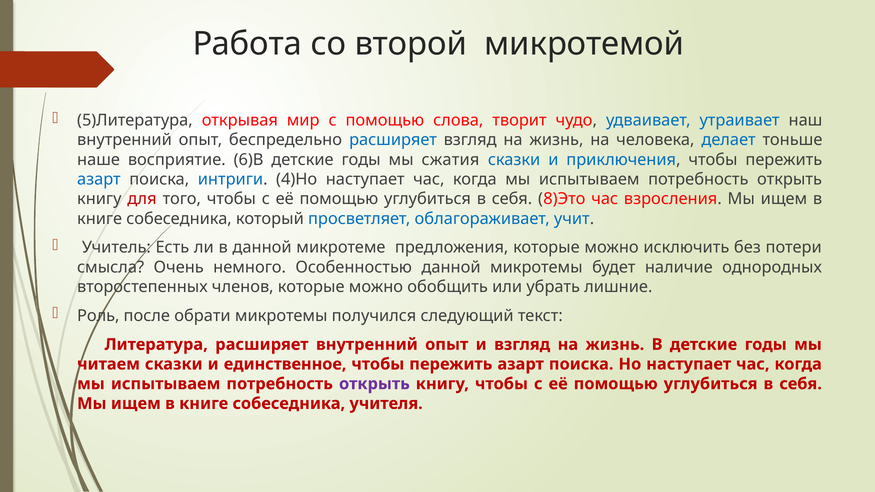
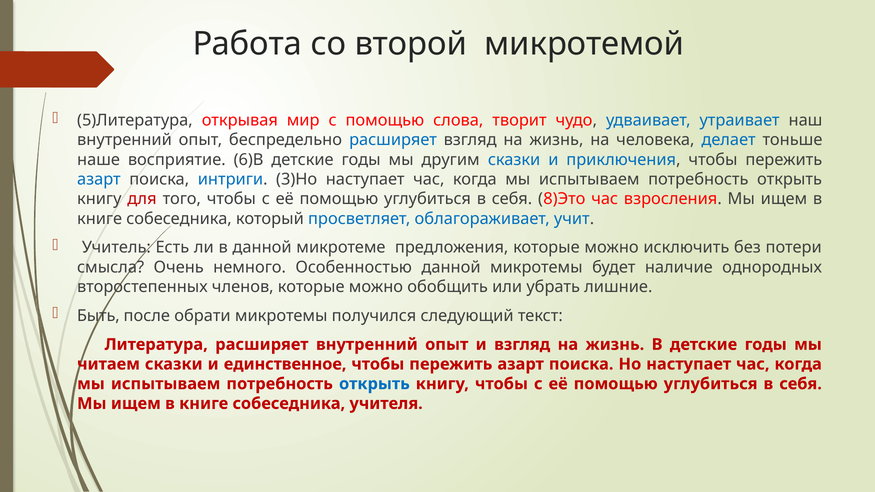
сжатия: сжатия -> другим (451, 160)
4)Но: 4)Но -> 3)Но (297, 179)
Роль: Роль -> Быть (98, 316)
открыть colour: purple -> blue (374, 384)
